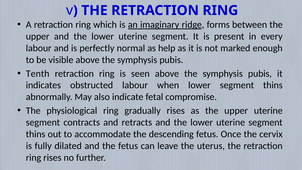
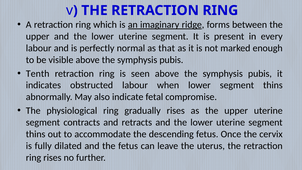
help: help -> that (167, 48)
